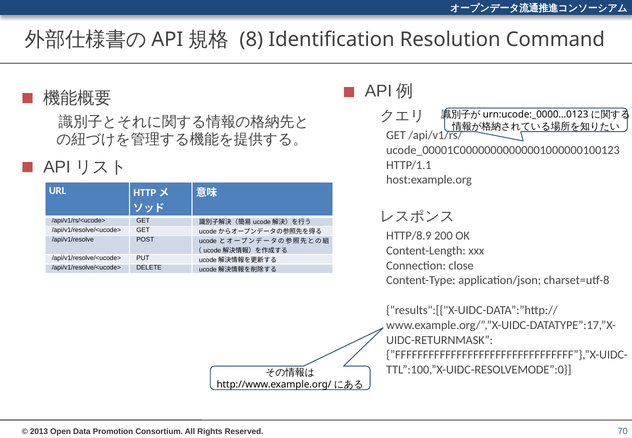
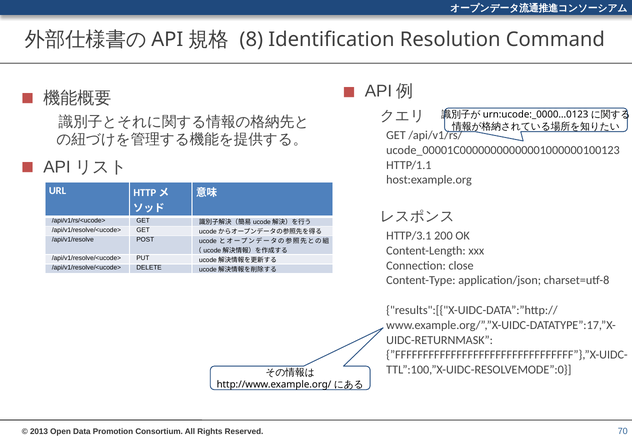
HTTP/8.9: HTTP/8.9 -> HTTP/3.1 (409, 235)
